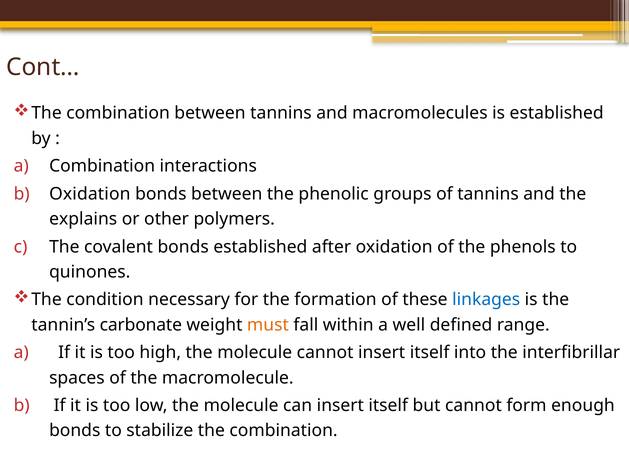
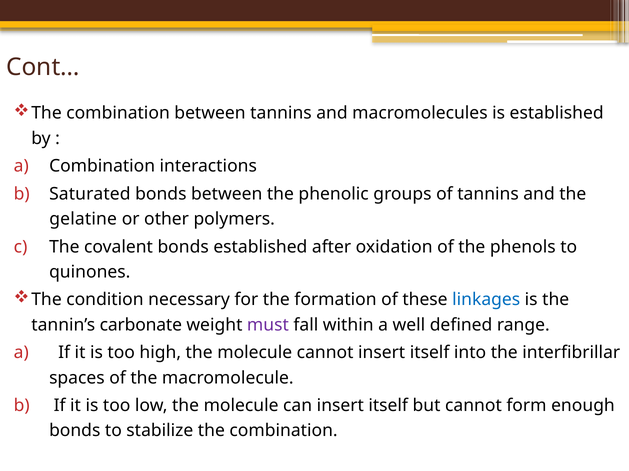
Oxidation: Oxidation -> Saturated (90, 194)
explains: explains -> gelatine (83, 219)
must colour: orange -> purple (268, 325)
